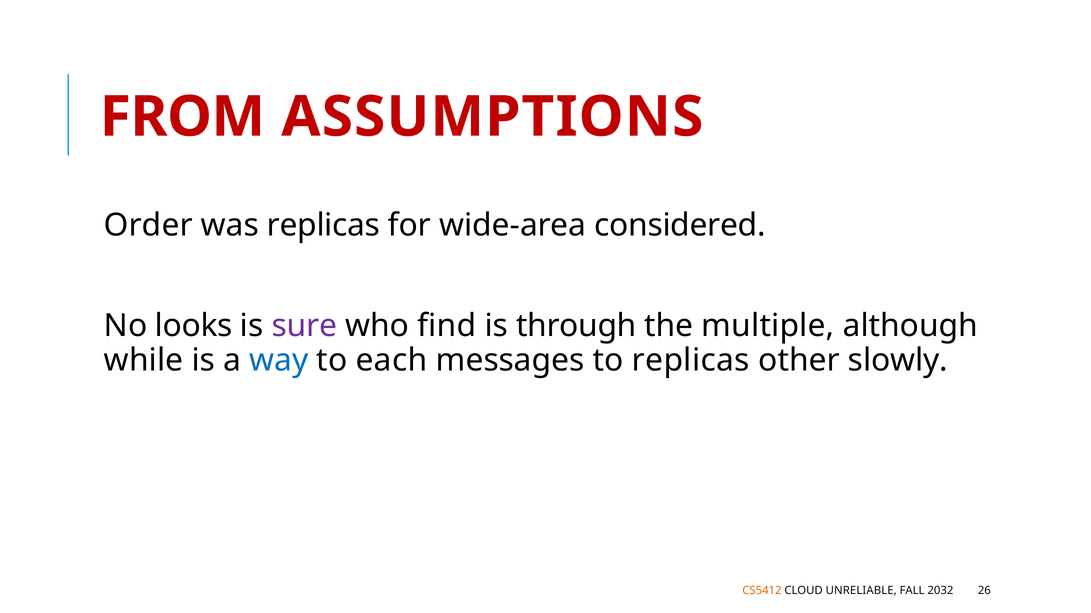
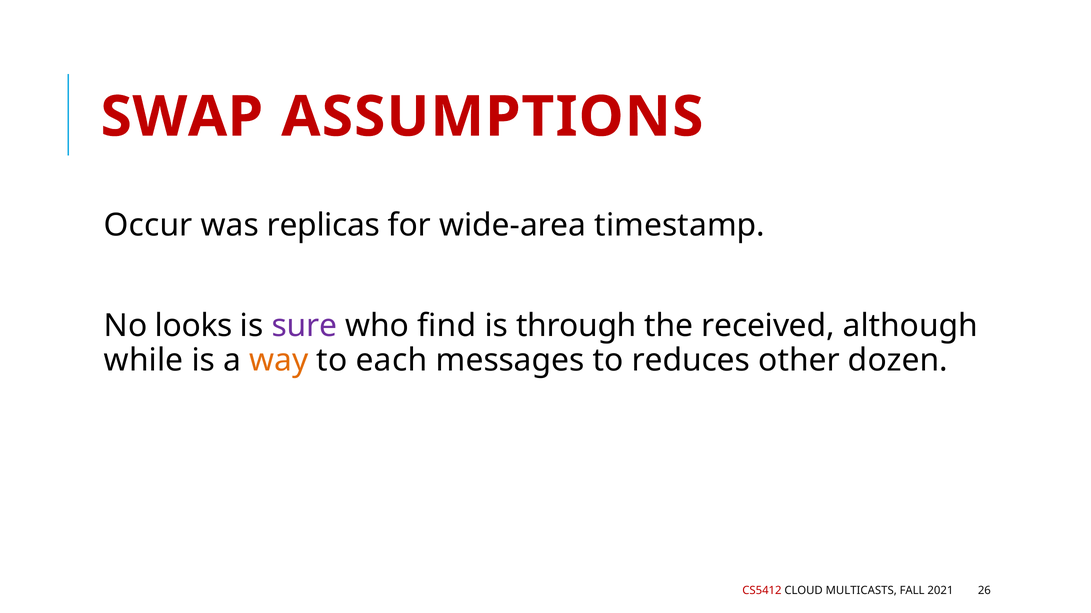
FROM: FROM -> SWAP (182, 117)
Order: Order -> Occur (148, 226)
considered: considered -> timestamp (680, 226)
multiple: multiple -> received (768, 326)
way colour: blue -> orange (279, 361)
to replicas: replicas -> reduces (691, 361)
slowly: slowly -> dozen (898, 361)
CS5412 colour: orange -> red (762, 591)
UNRELIABLE: UNRELIABLE -> MULTICASTS (861, 591)
2032: 2032 -> 2021 (940, 591)
